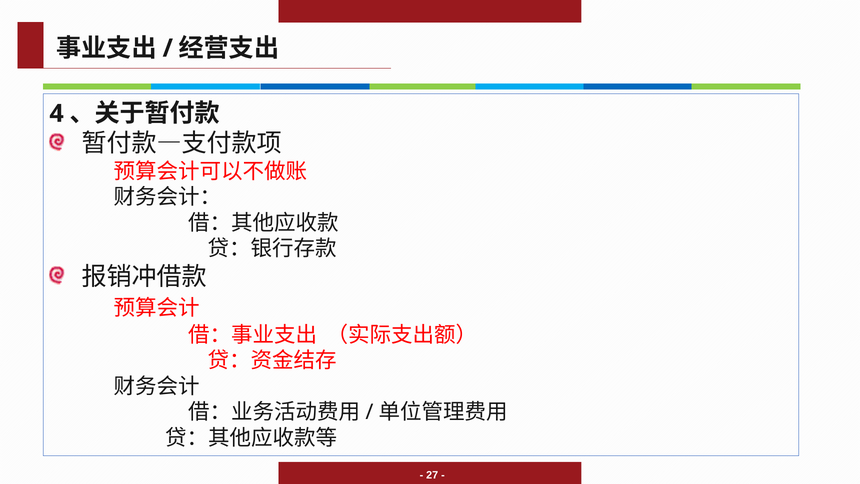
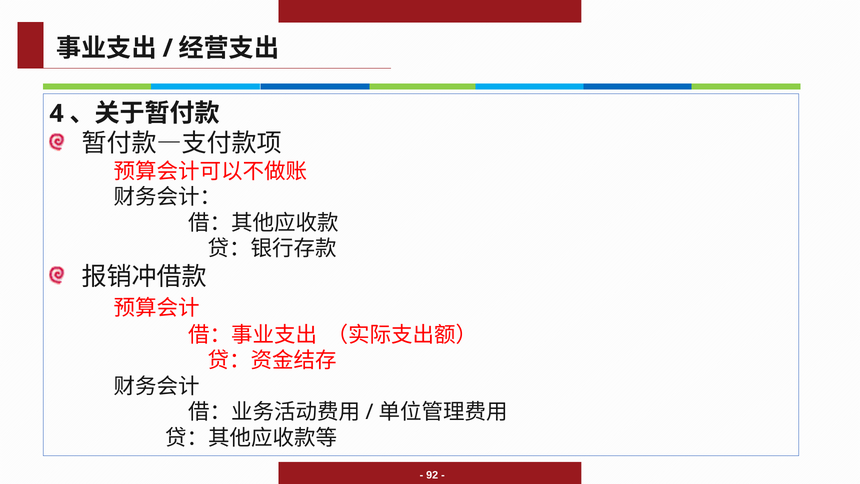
27: 27 -> 92 (432, 475)
